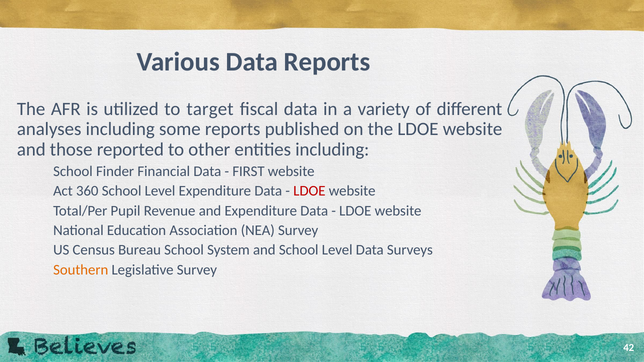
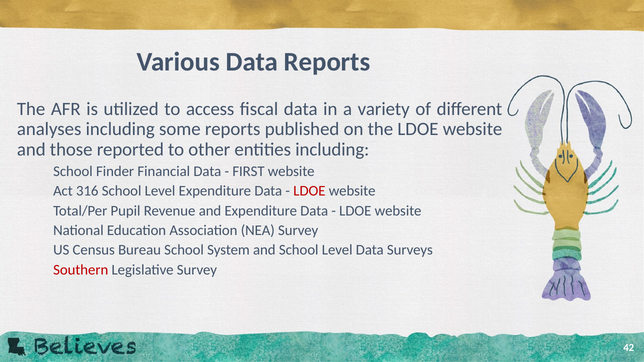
target: target -> access (210, 109)
360: 360 -> 316 (87, 191)
Southern colour: orange -> red (81, 270)
